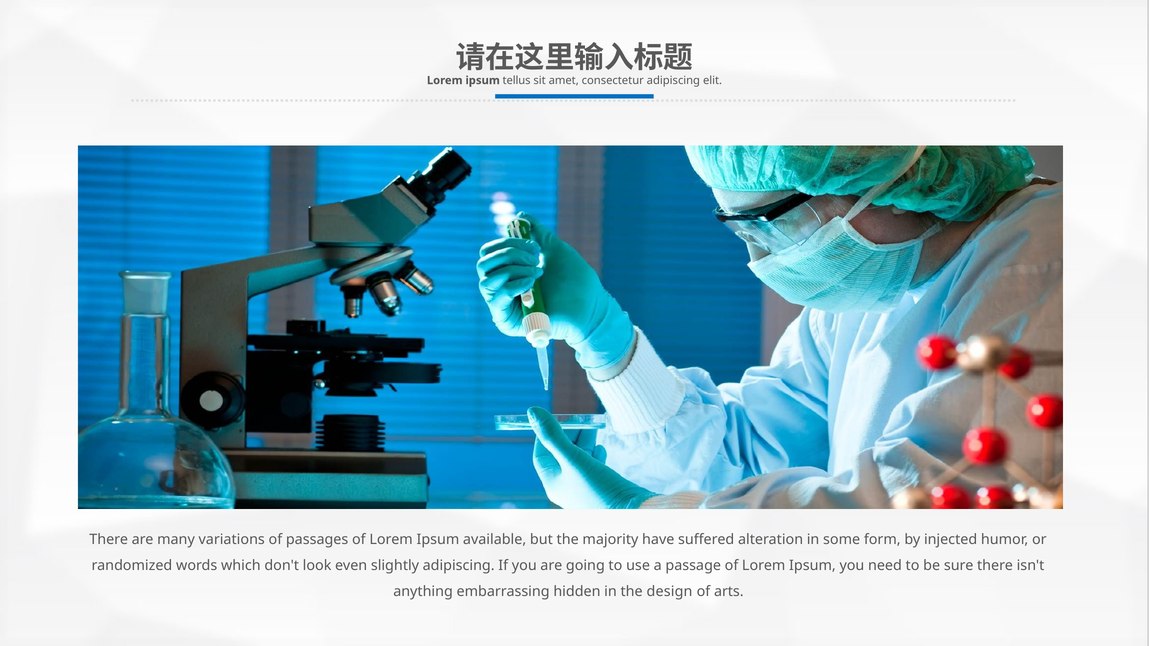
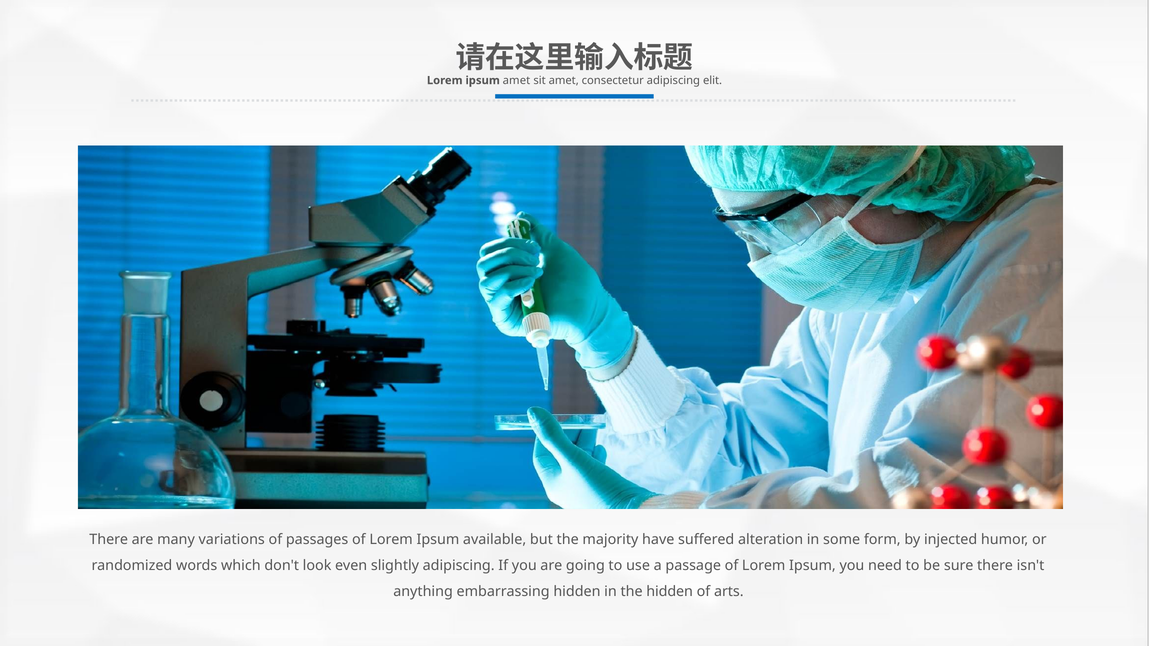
ipsum tellus: tellus -> amet (516, 80)
the design: design -> hidden (670, 592)
